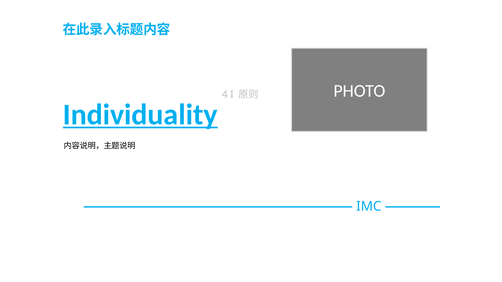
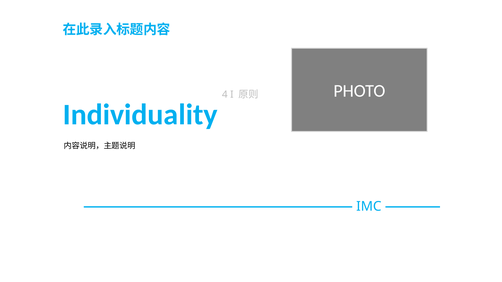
Individuality underline: present -> none (140, 115)
